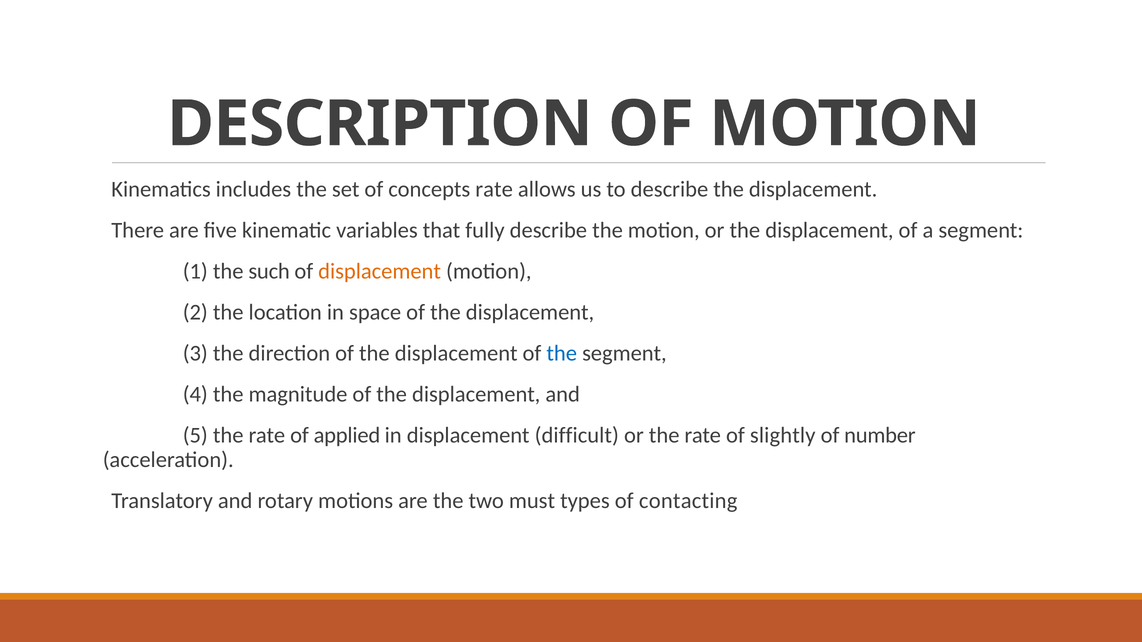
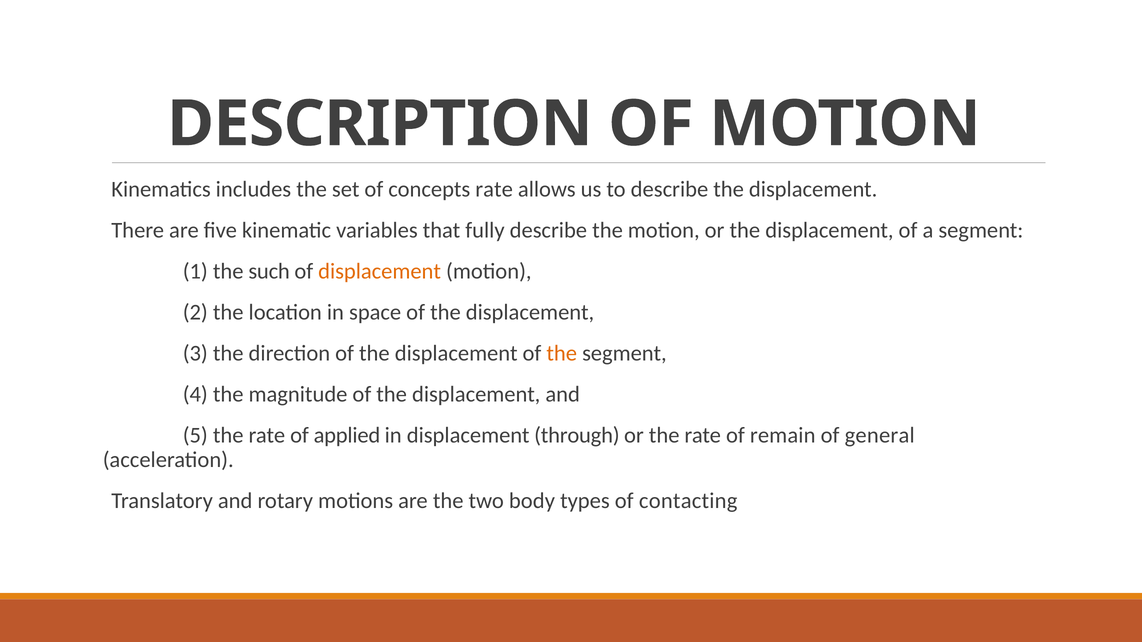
the colour: blue -> orange (562, 354)
difficult: difficult -> through (577, 436)
slightly: slightly -> remain (783, 436)
number: number -> general (880, 436)
must: must -> body (532, 501)
